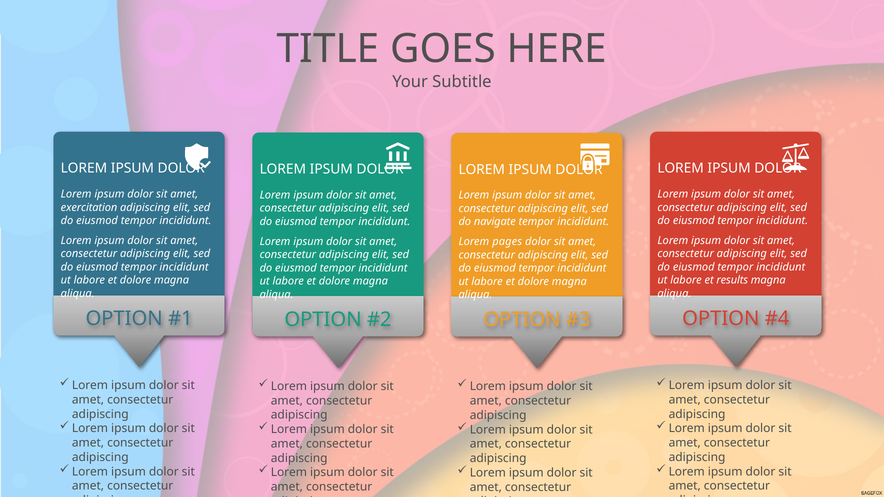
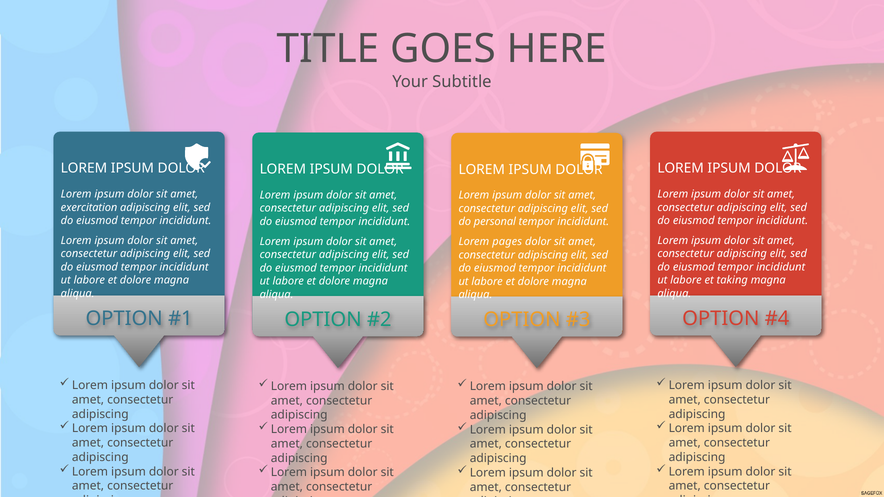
navigate: navigate -> personal (495, 222)
results: results -> taking (732, 280)
